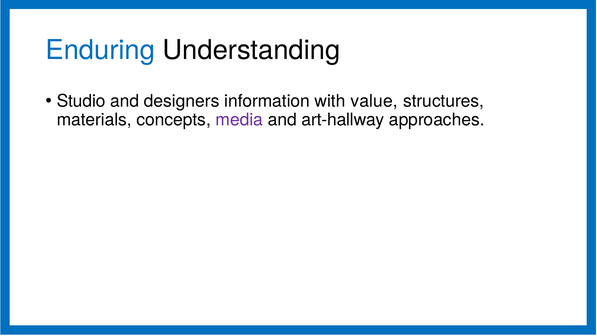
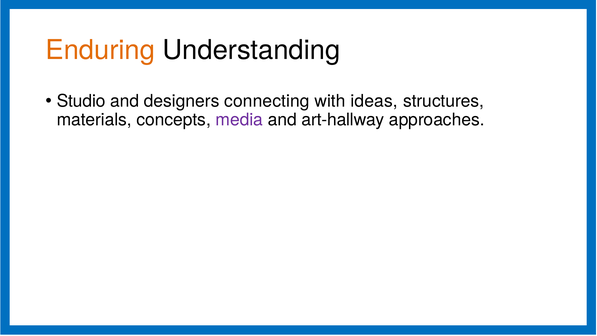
Enduring colour: blue -> orange (100, 50)
information: information -> connecting (267, 101)
value: value -> ideas (374, 101)
